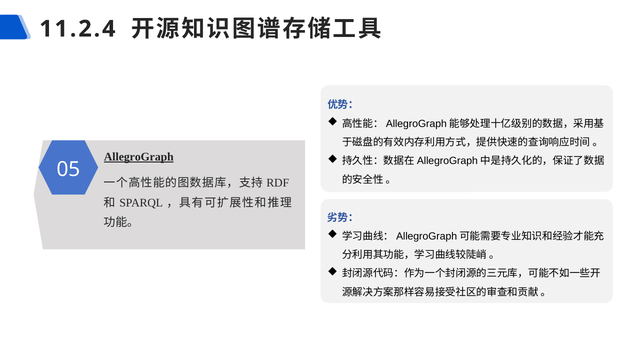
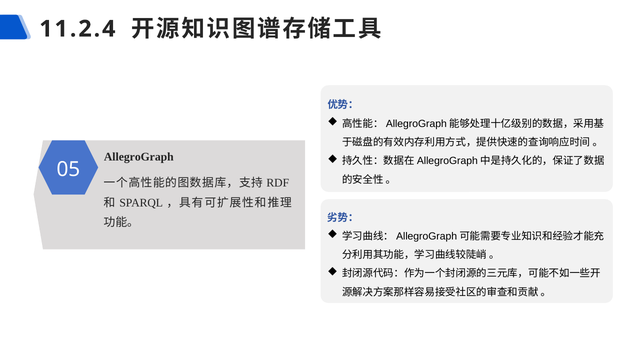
AllegroGraph underline: present -> none (139, 157)
